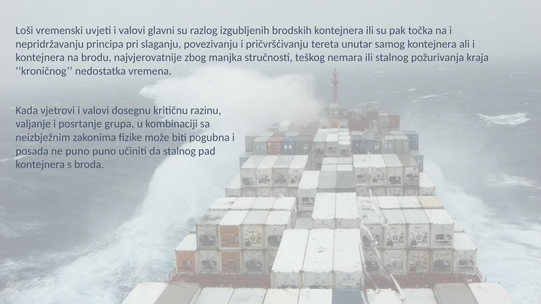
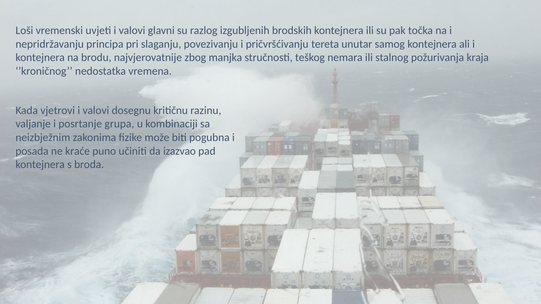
ne puno: puno -> kraće (78, 151)
da stalnog: stalnog -> izazvao (179, 151)
